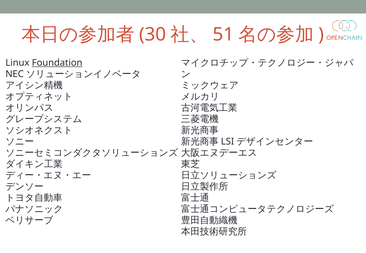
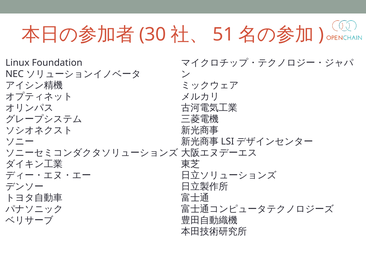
Foundation underline: present -> none (57, 63)
